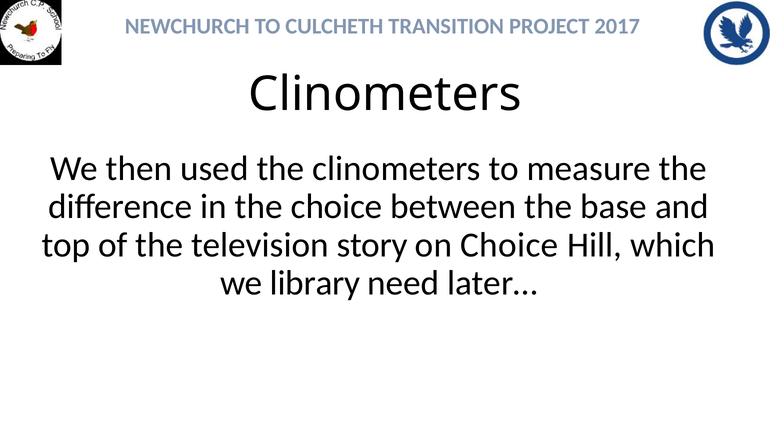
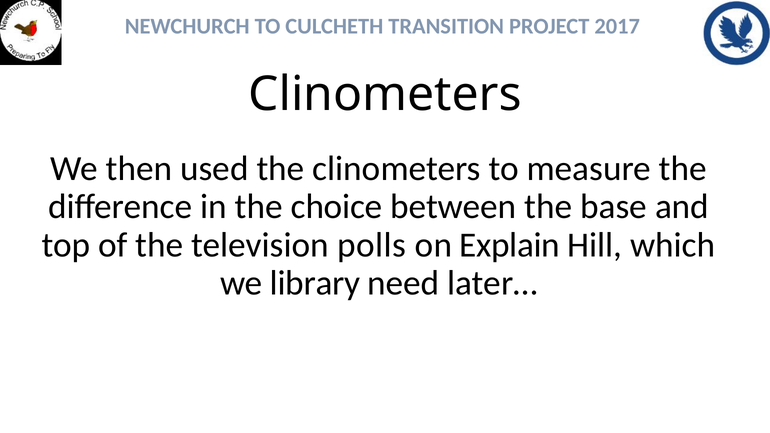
story: story -> polls (372, 245)
on Choice: Choice -> Explain (510, 245)
